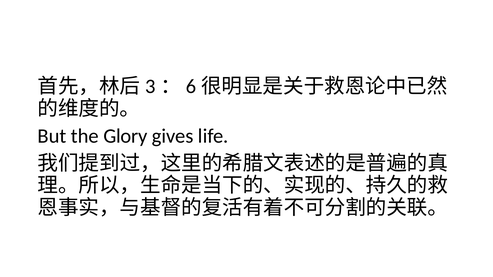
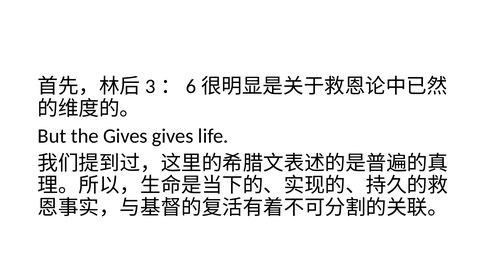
the Glory: Glory -> Gives (125, 136)
